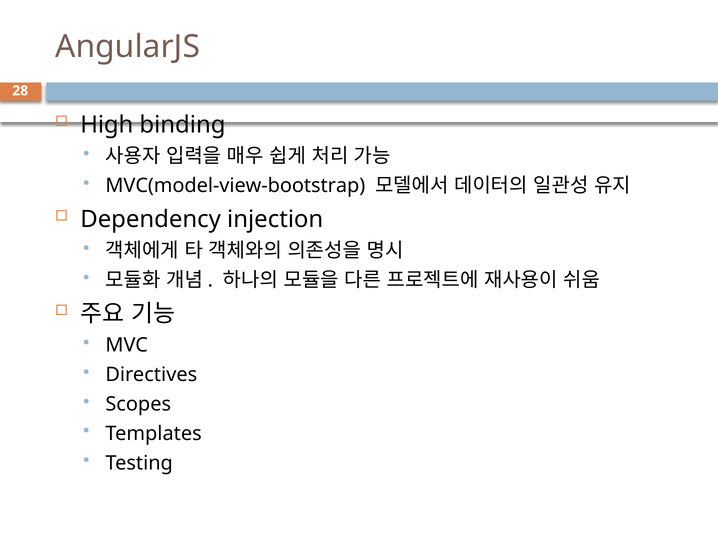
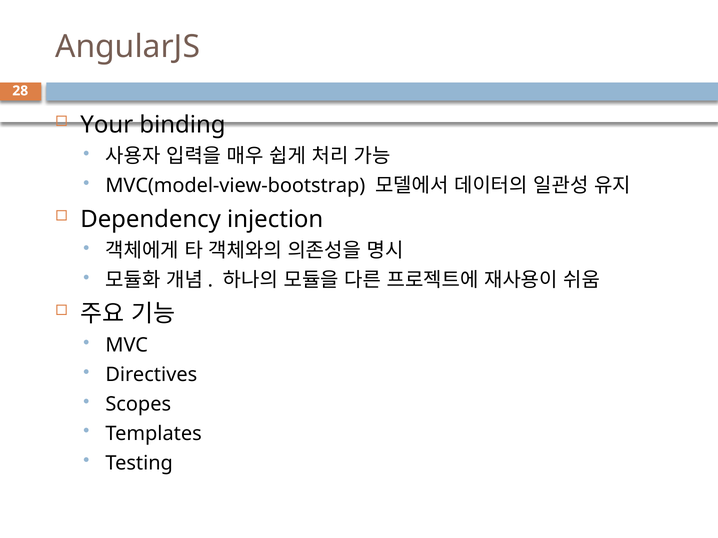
High: High -> Your (107, 125)
